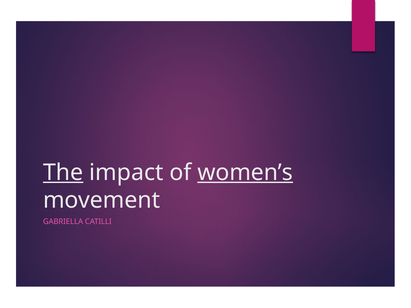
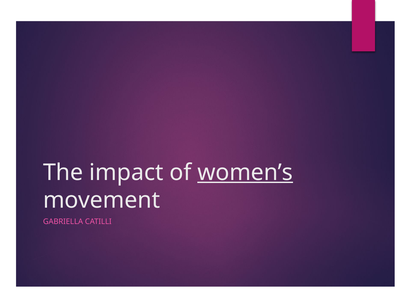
The underline: present -> none (63, 173)
